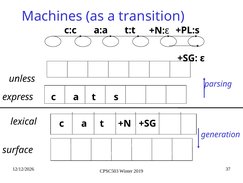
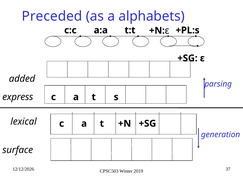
Machines: Machines -> Preceded (52, 16)
transition: transition -> alphabets (152, 16)
unless: unless -> added (22, 78)
